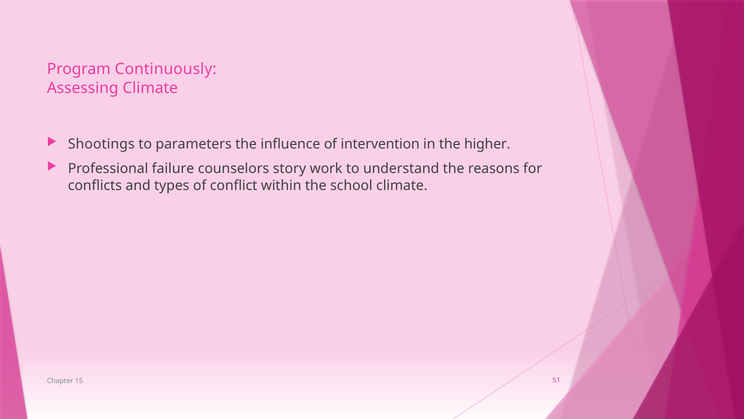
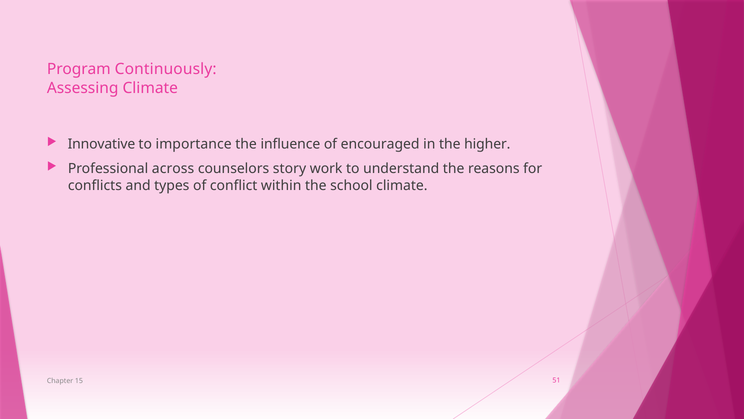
Shootings: Shootings -> Innovative (101, 144)
parameters: parameters -> importance (194, 144)
intervention: intervention -> encouraged (380, 144)
failure: failure -> across (173, 168)
